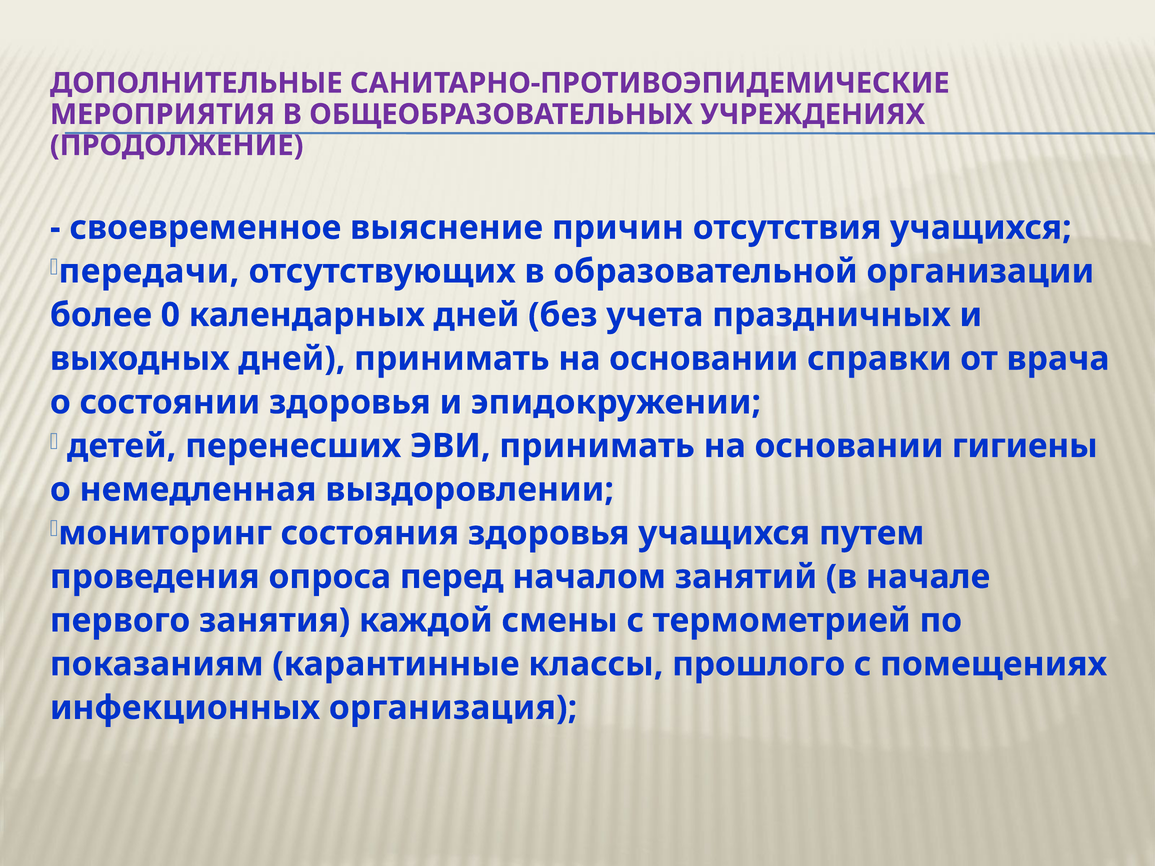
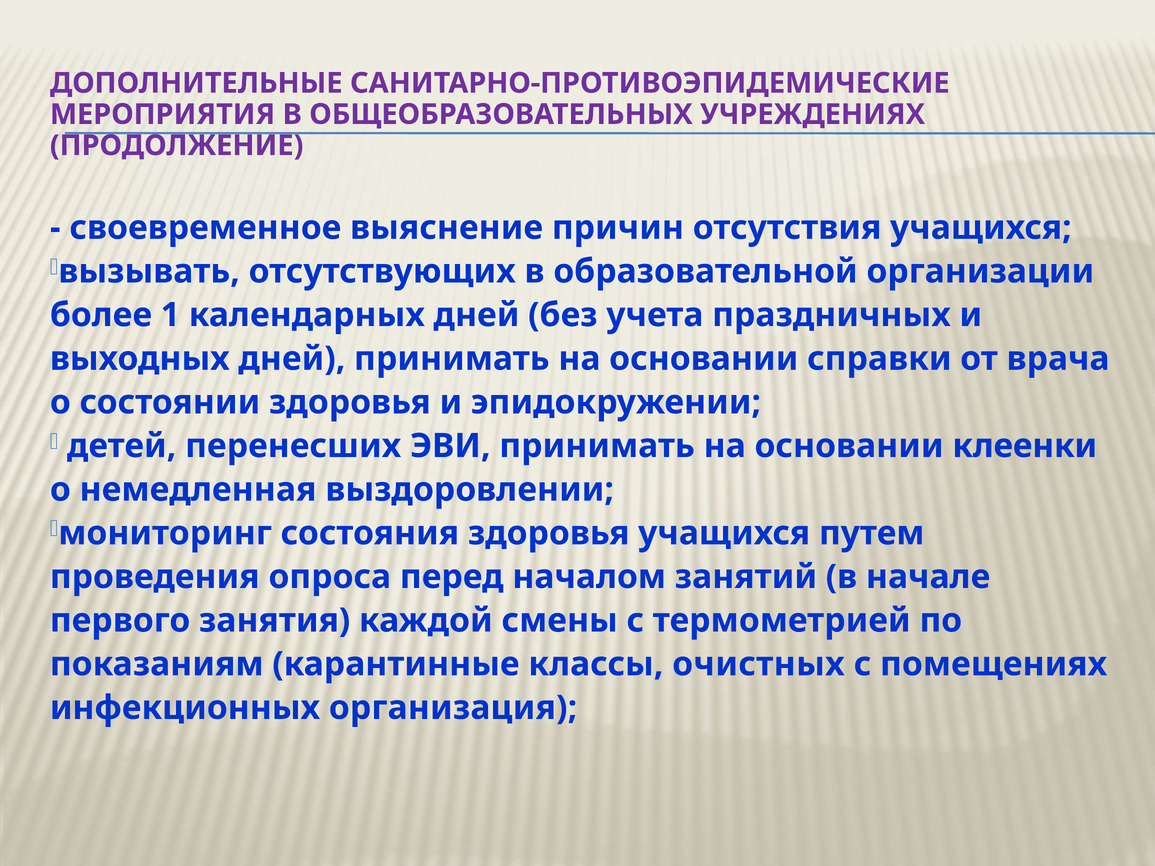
передачи: передачи -> вызывать (149, 271)
0: 0 -> 1 (170, 315)
гигиены: гигиены -> клеенки (1025, 446)
прошлого: прошлого -> очистных (758, 664)
